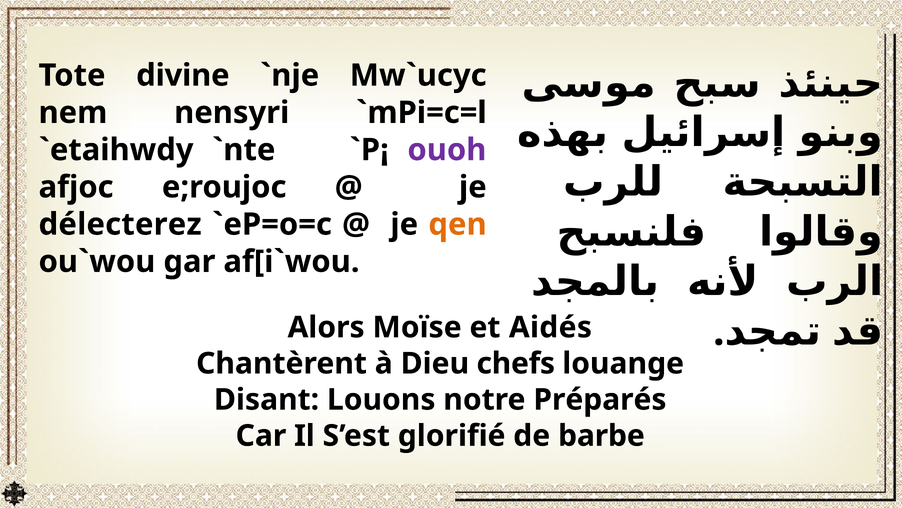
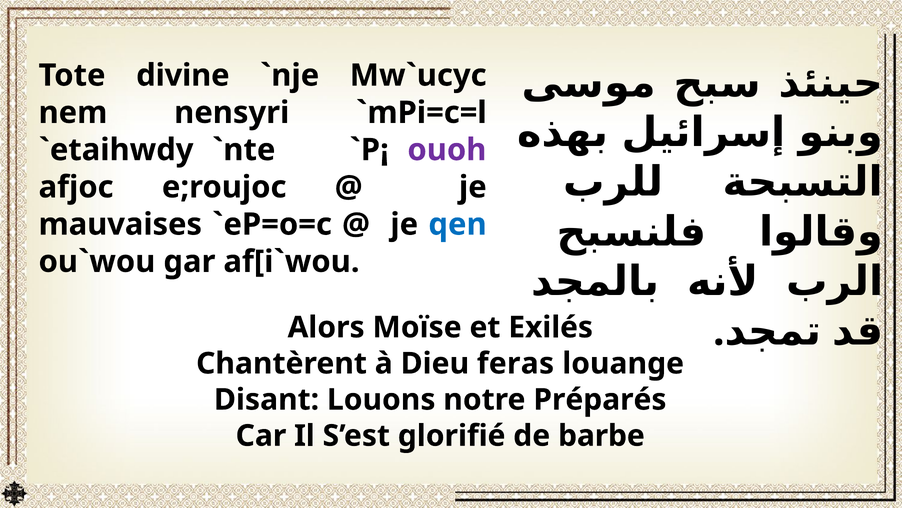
délecterez: délecterez -> mauvaises (120, 224)
qen colour: orange -> blue (458, 224)
Aidés: Aidés -> Exilés (551, 327)
chefs: chefs -> feras (515, 363)
